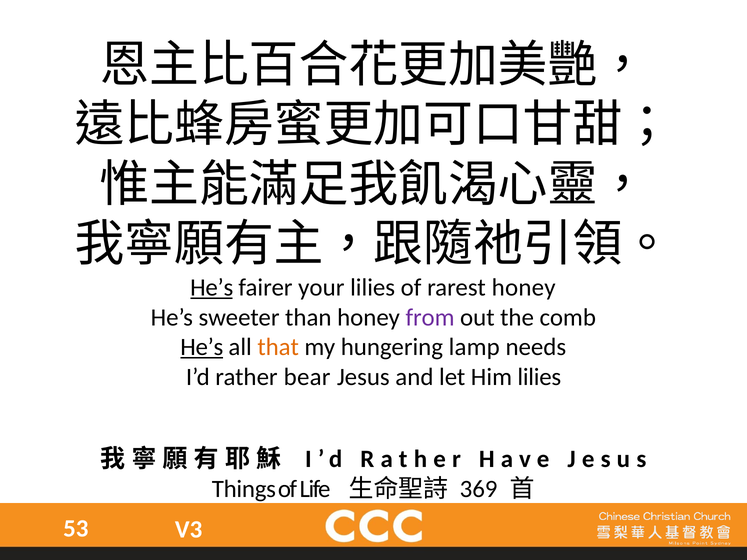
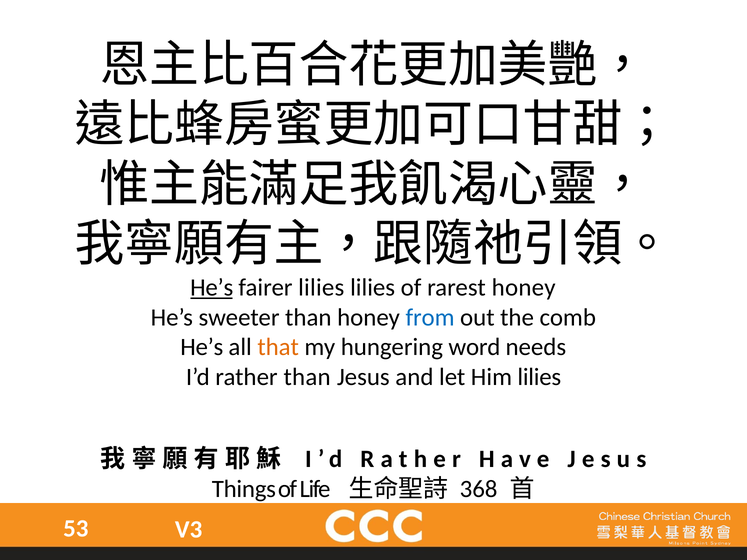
fairer your: your -> lilies (321, 288)
from colour: purple -> blue (430, 318)
He’s underline: present -> none (202, 347)
lamp: lamp -> word (474, 347)
rather bear: bear -> than (307, 377)
369: 369 -> 368 (479, 489)
